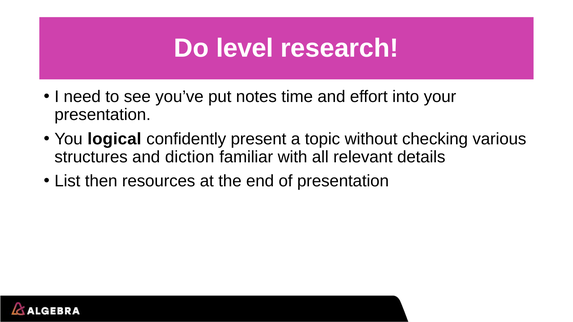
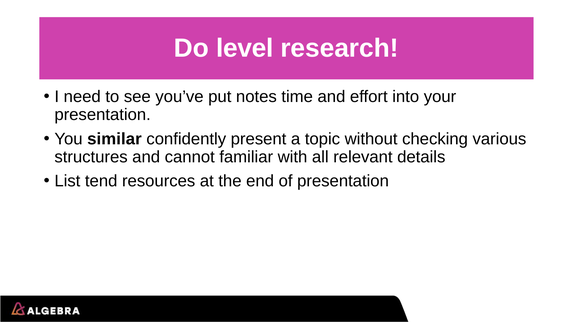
logical: logical -> similar (114, 139)
diction: diction -> cannot (190, 157)
then: then -> tend (101, 181)
